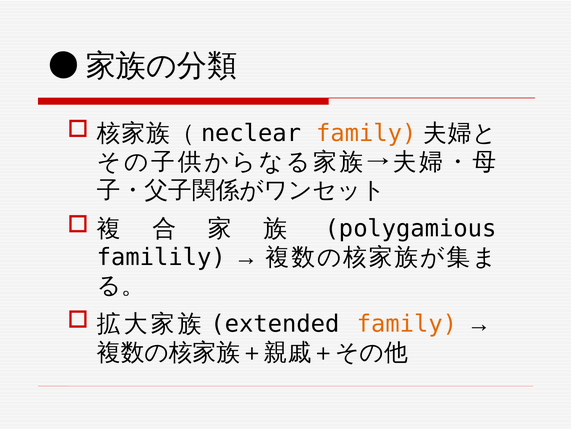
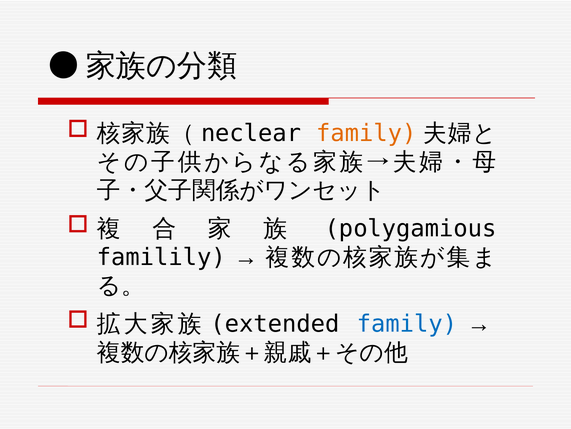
family colour: orange -> blue (407, 323)
